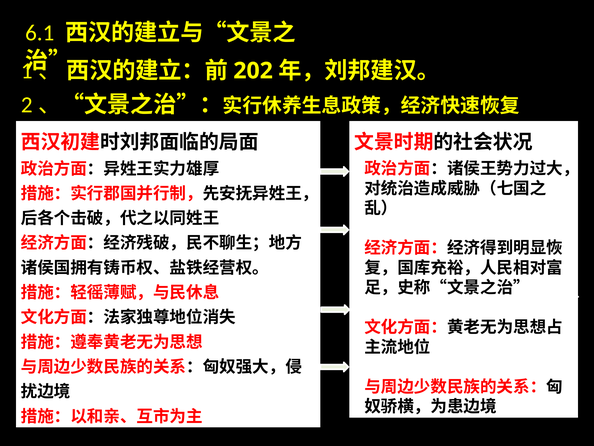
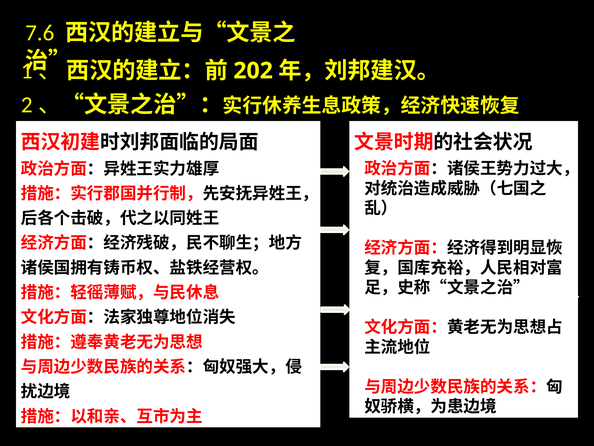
6.1: 6.1 -> 7.6 (40, 33)
